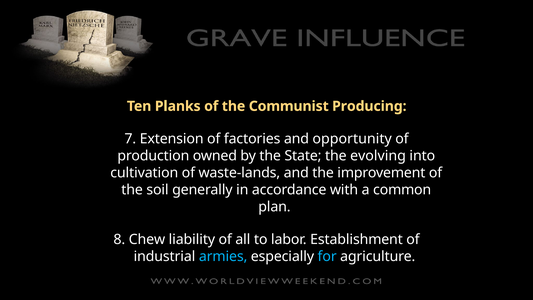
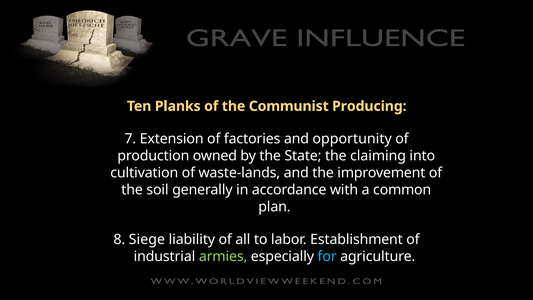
evolving: evolving -> claiming (378, 156)
Chew: Chew -> Siege (147, 239)
armies colour: light blue -> light green (223, 256)
